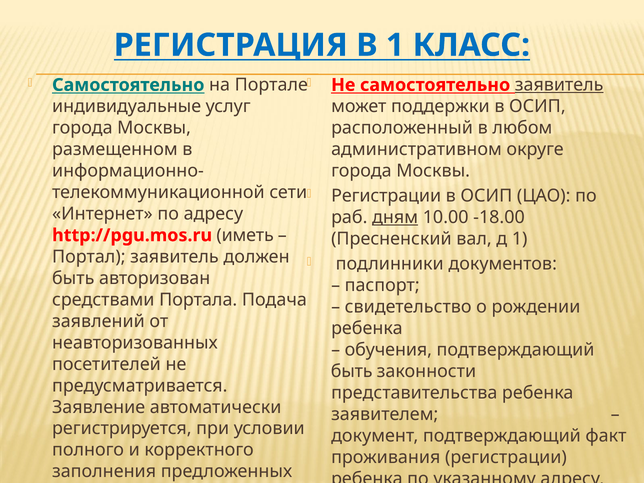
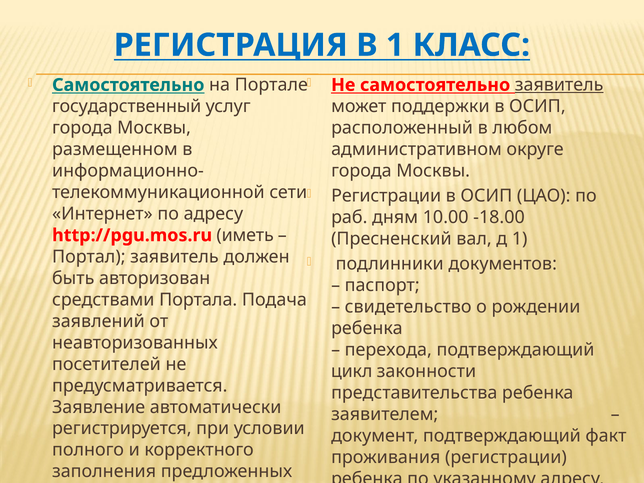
индивидуальные: индивидуальные -> государственный (127, 106)
дням underline: present -> none (395, 217)
обучения: обучения -> перехода (388, 350)
быть: быть -> цикл (352, 371)
